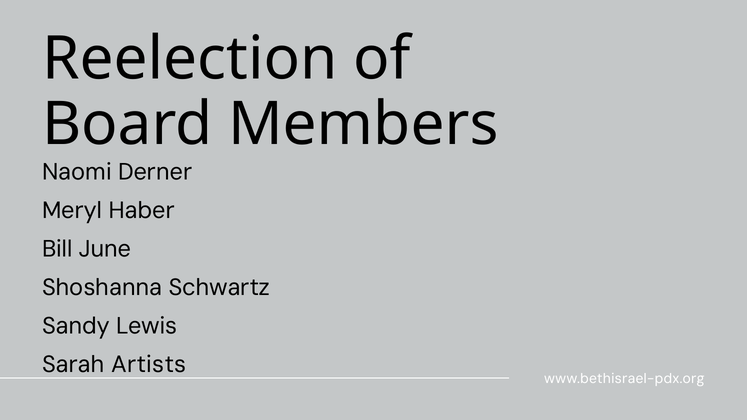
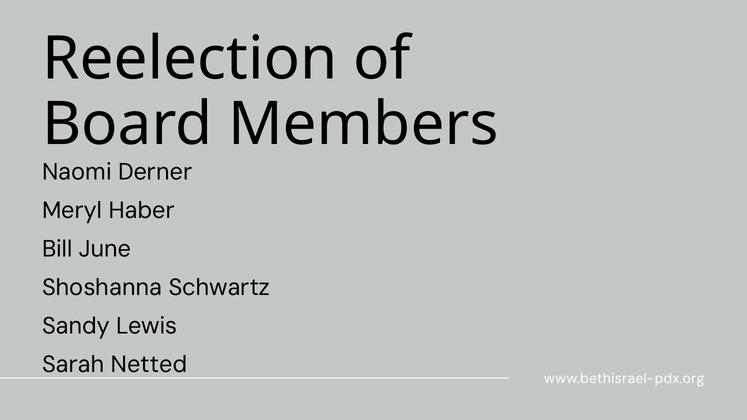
Artists: Artists -> Netted (149, 365)
